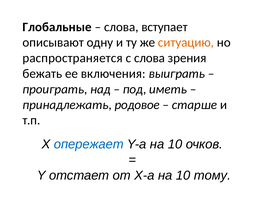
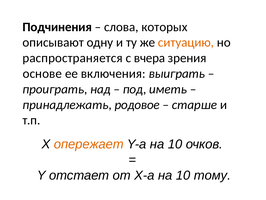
Глобальные: Глобальные -> Подчинения (57, 27)
вступает: вступает -> которых (164, 27)
с слова: слова -> вчера (150, 58)
бежать: бежать -> основе (42, 73)
опережает colour: blue -> orange (89, 144)
